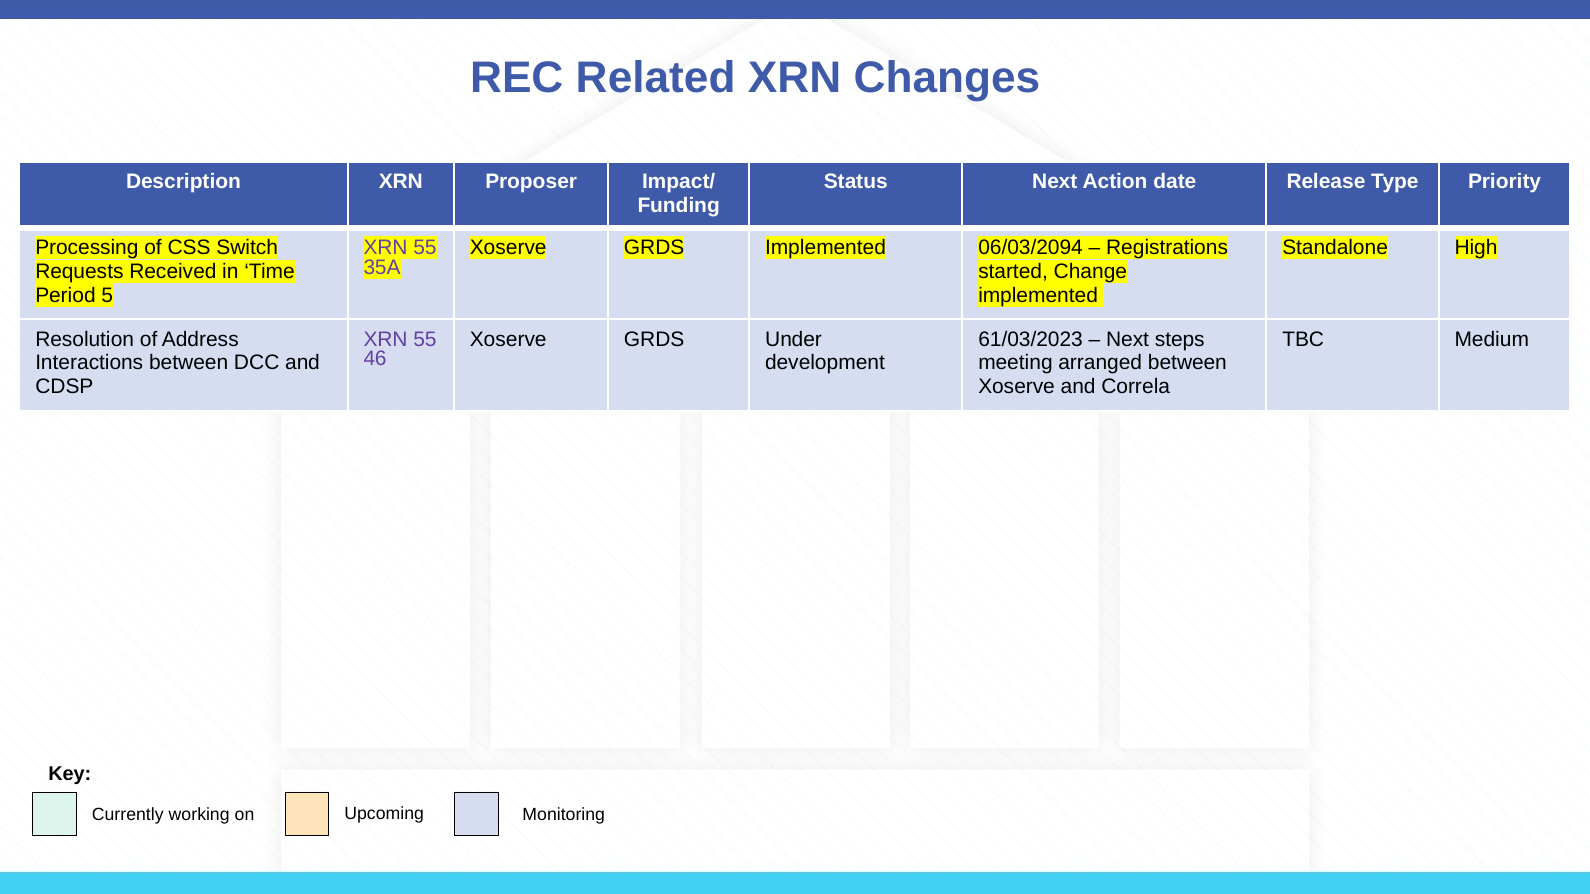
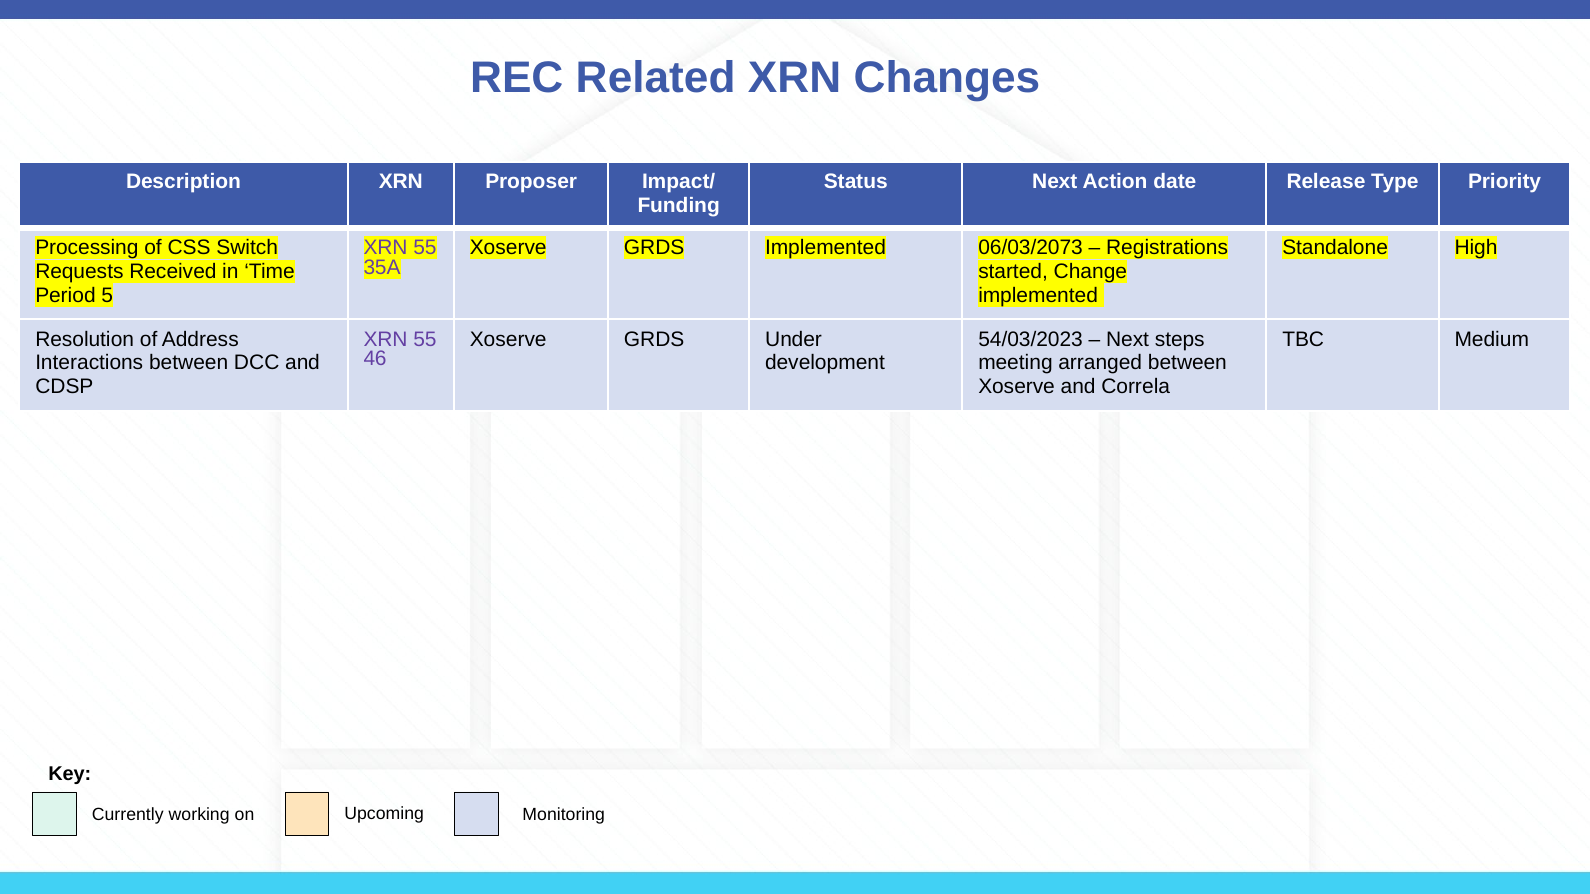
06/03/2094: 06/03/2094 -> 06/03/2073 (1031, 248)
61/03/2023: 61/03/2023 -> 54/03/2023 (1031, 340)
